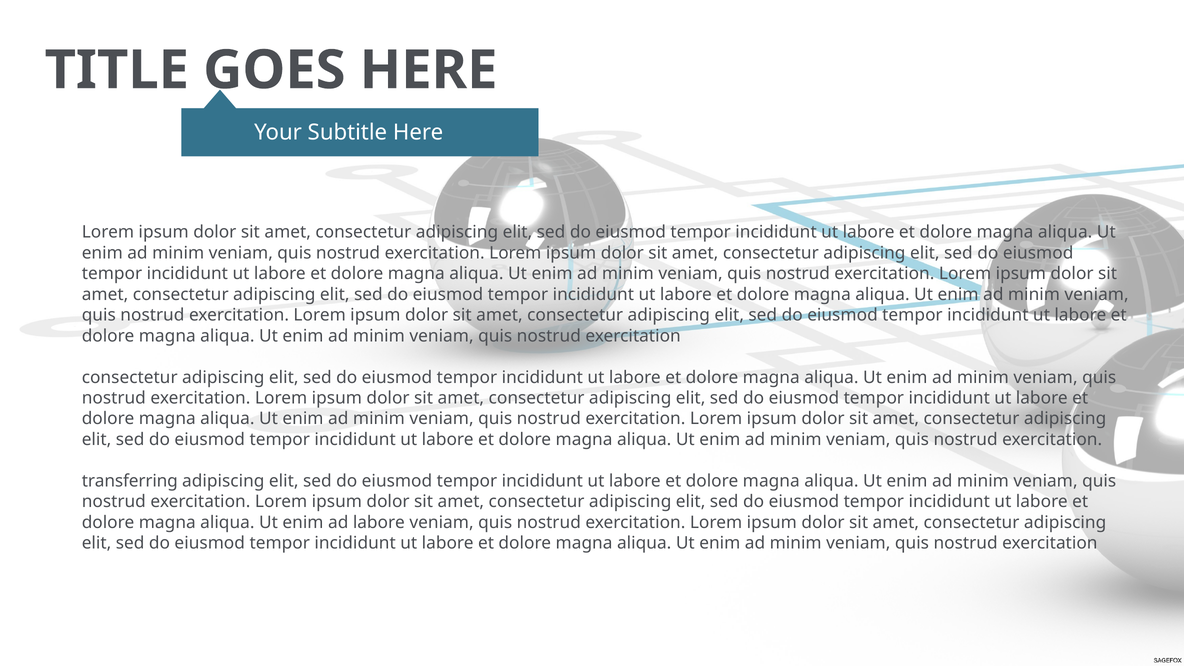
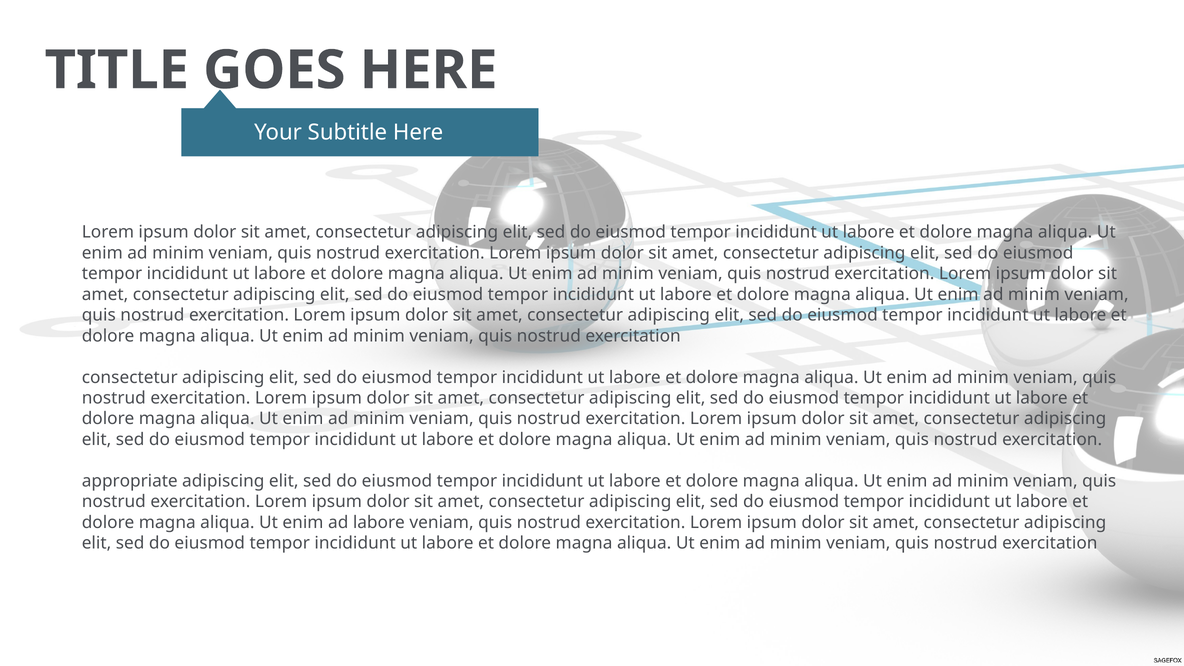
transferring: transferring -> appropriate (130, 481)
